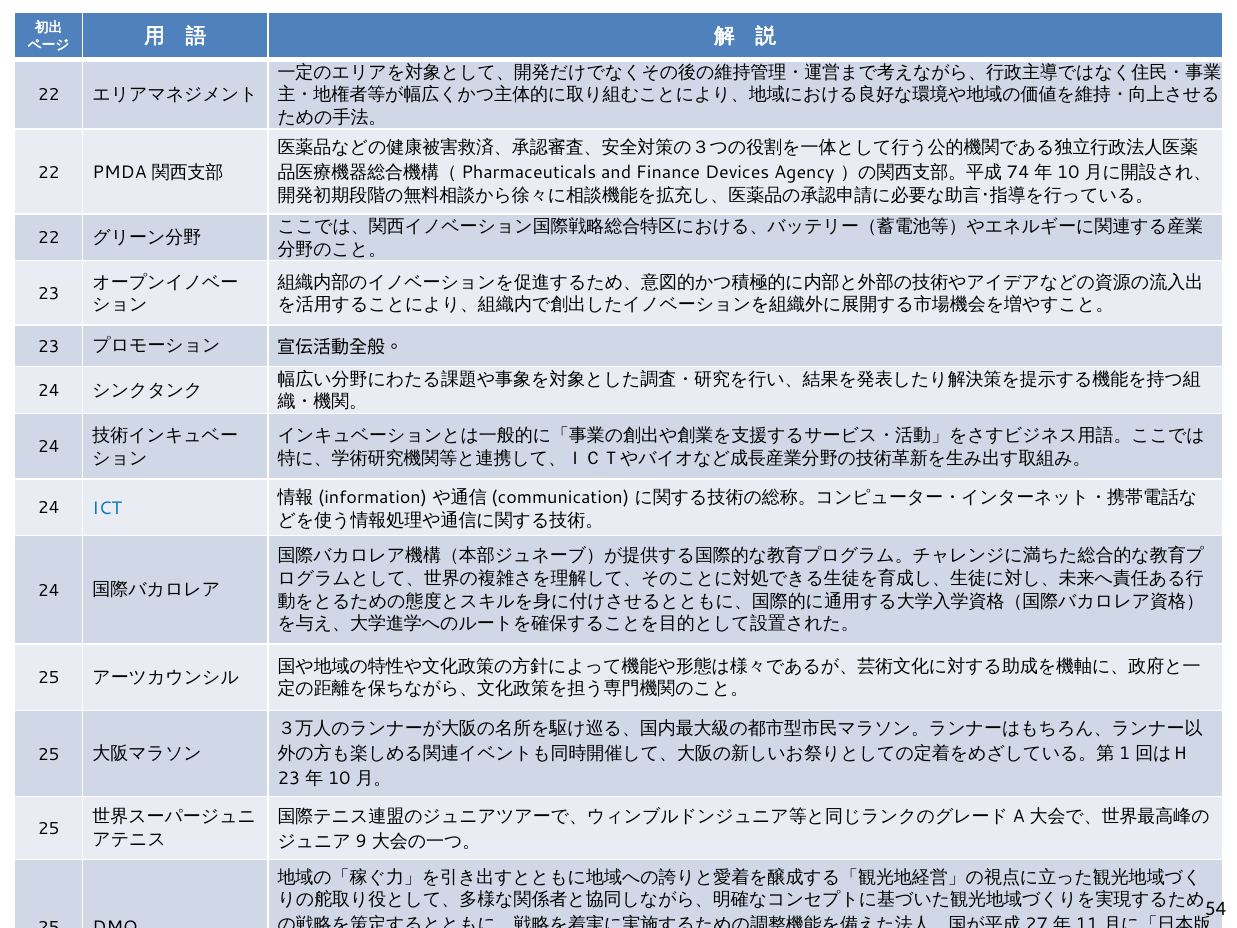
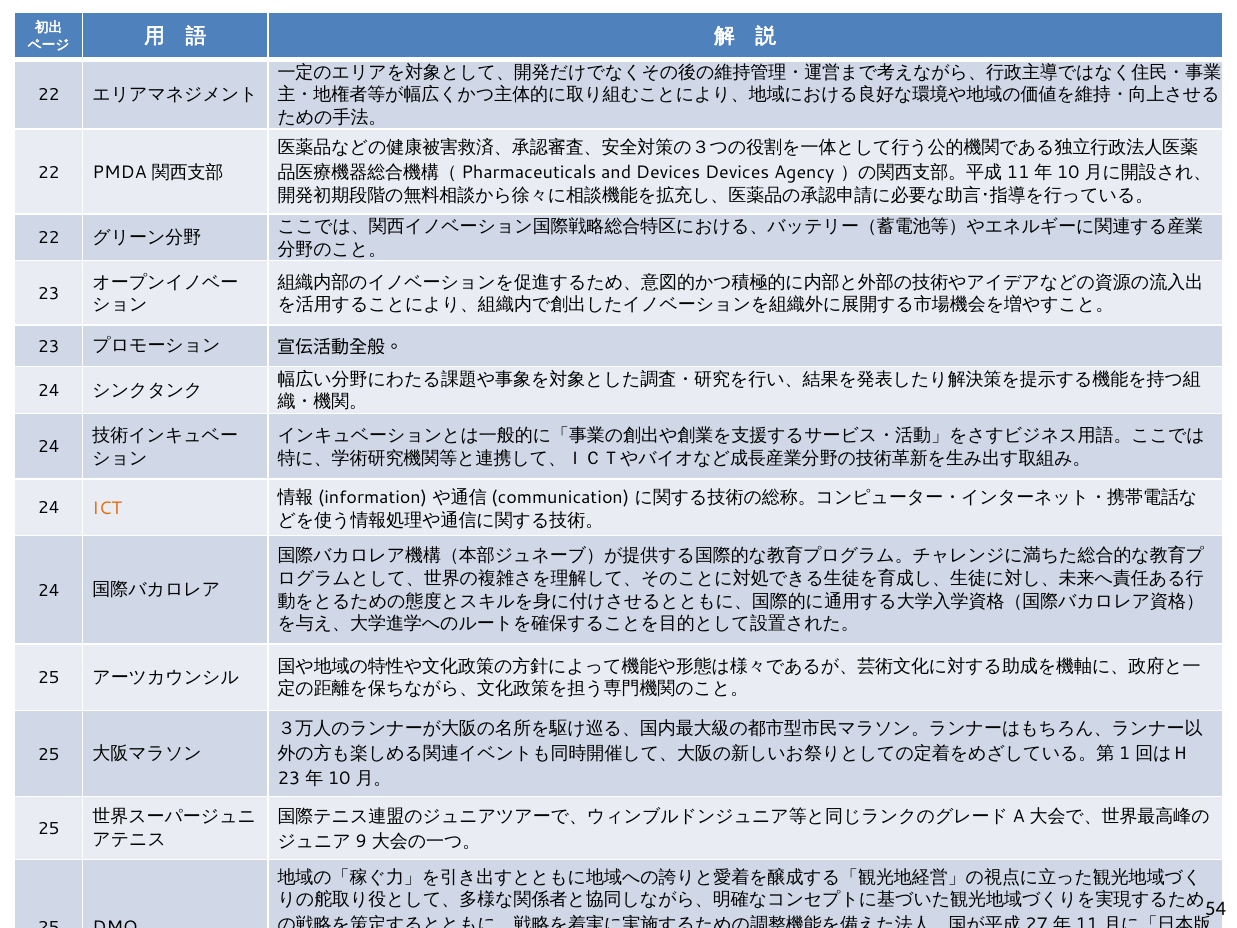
and Finance: Finance -> Devices (668, 172)
74: 74 -> 11 (1018, 172)
ICT colour: blue -> orange (107, 509)
